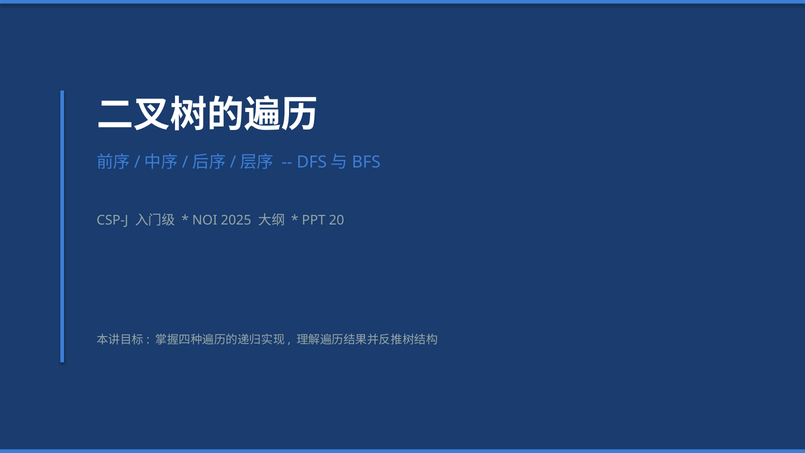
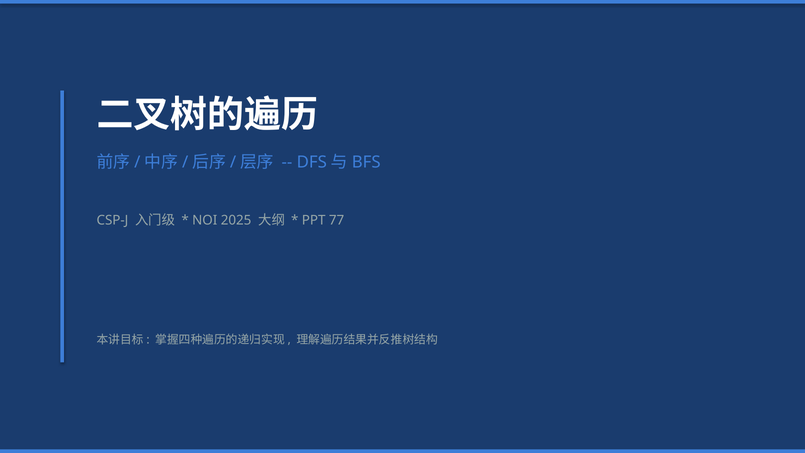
20: 20 -> 77 (337, 220)
